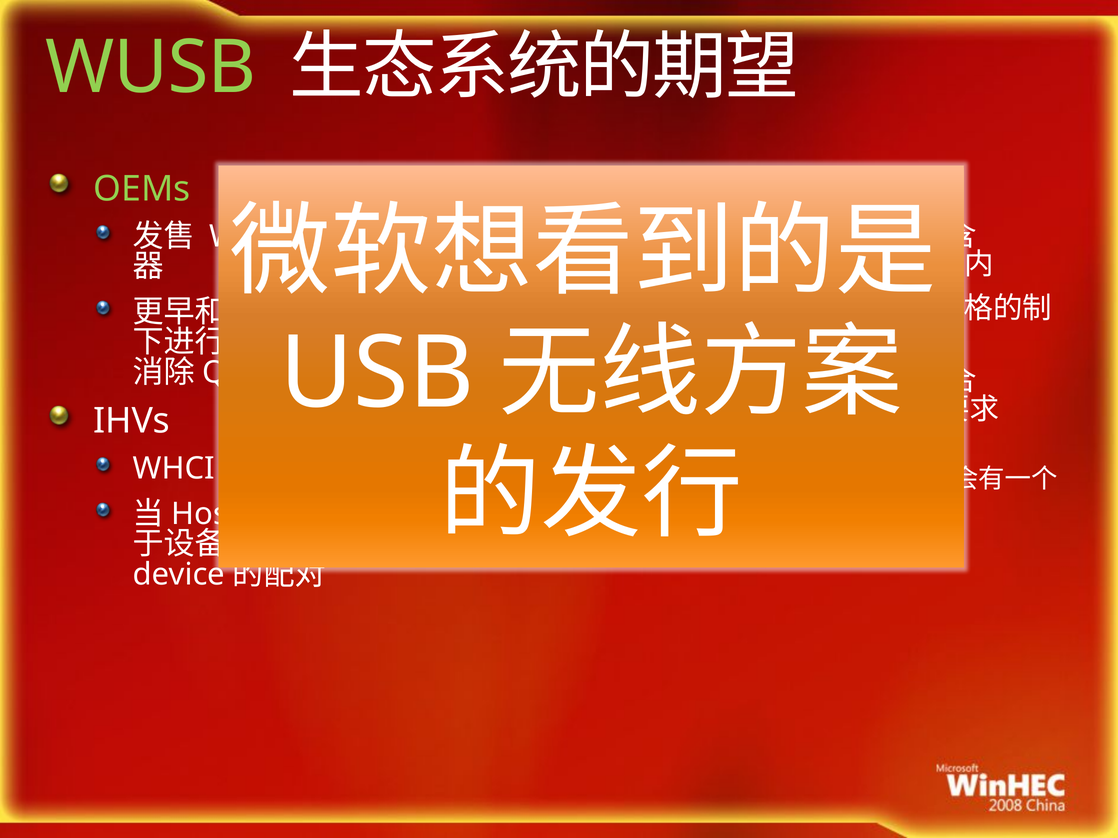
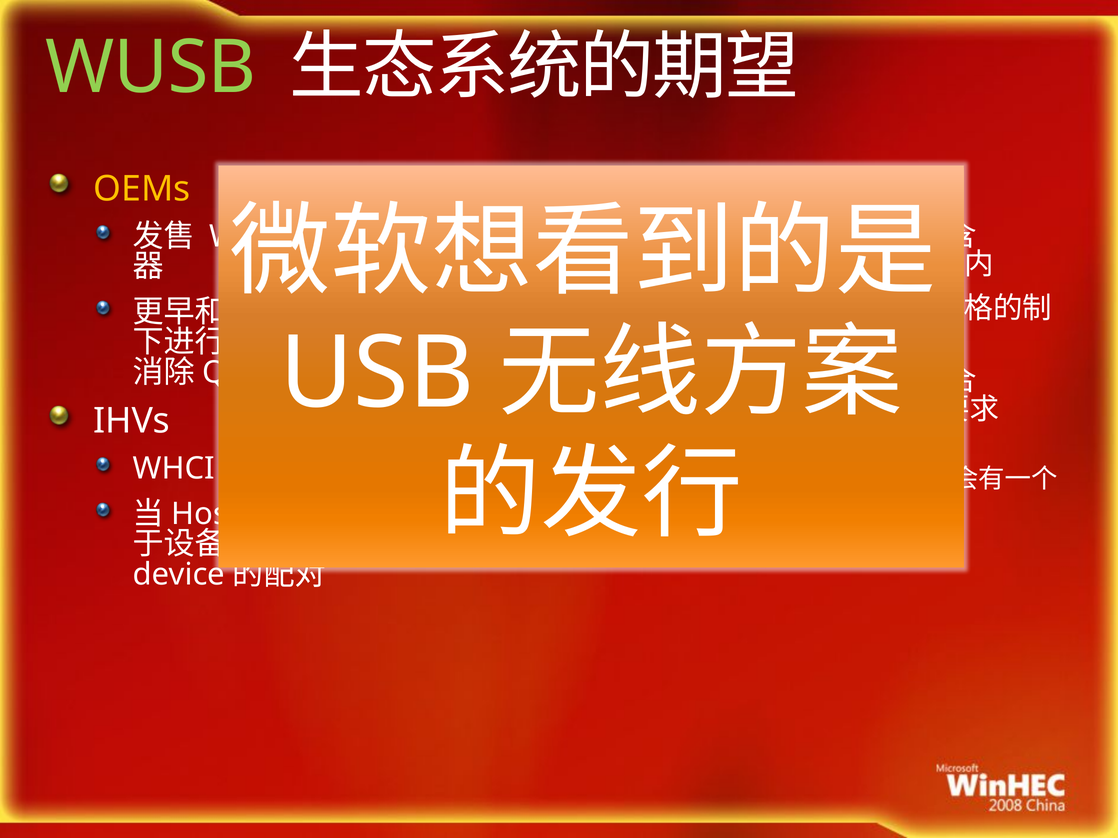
OEMs colour: light green -> yellow (142, 189)
